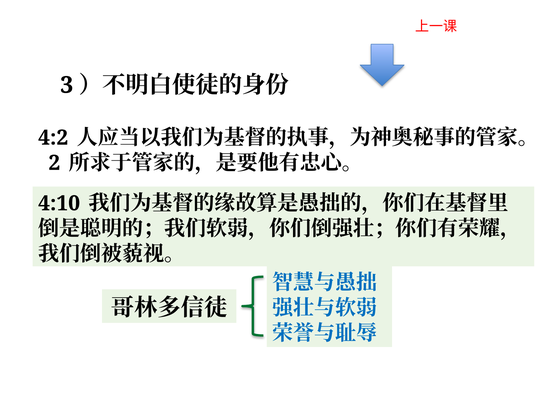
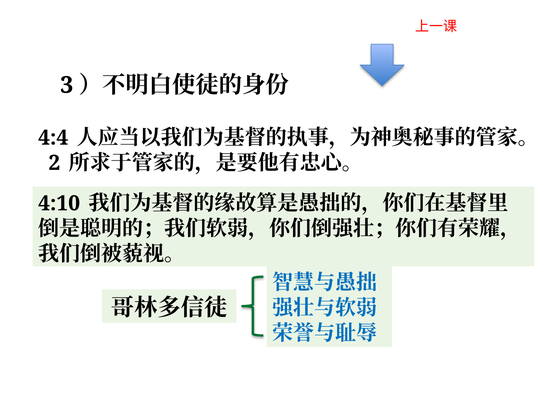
4:2: 4:2 -> 4:4 (53, 138)
